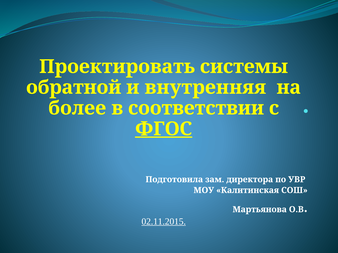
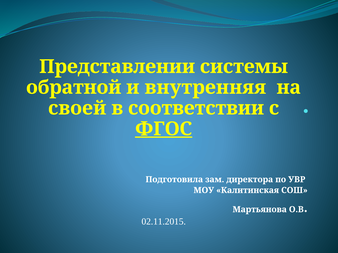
Проектировать: Проектировать -> Представлении (117, 67)
более: более -> своей (77, 108)
02.11.2015 underline: present -> none (164, 222)
